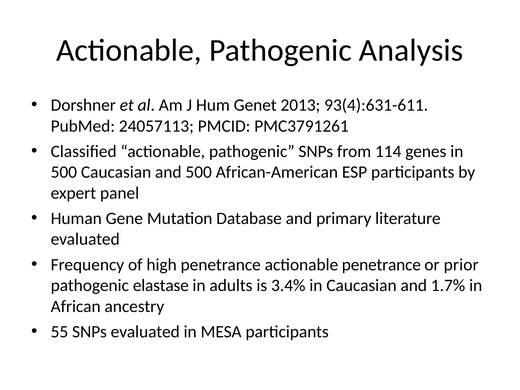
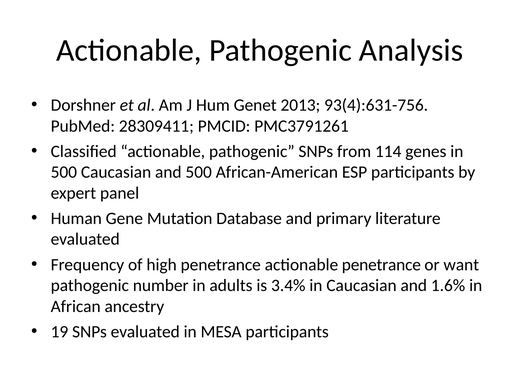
93(4):631-611: 93(4):631-611 -> 93(4):631-756 (376, 105)
24057113: 24057113 -> 28309411 (156, 126)
prior: prior -> want (461, 265)
elastase: elastase -> number (161, 285)
1.7%: 1.7% -> 1.6% (448, 285)
55: 55 -> 19 (59, 332)
